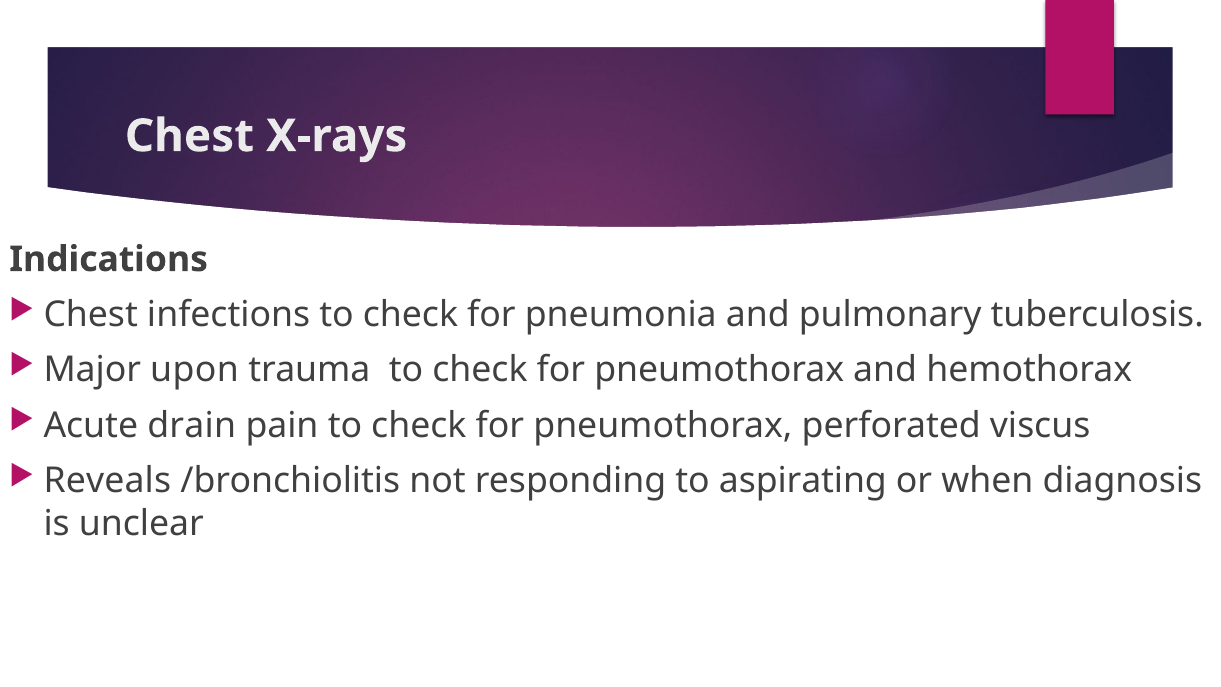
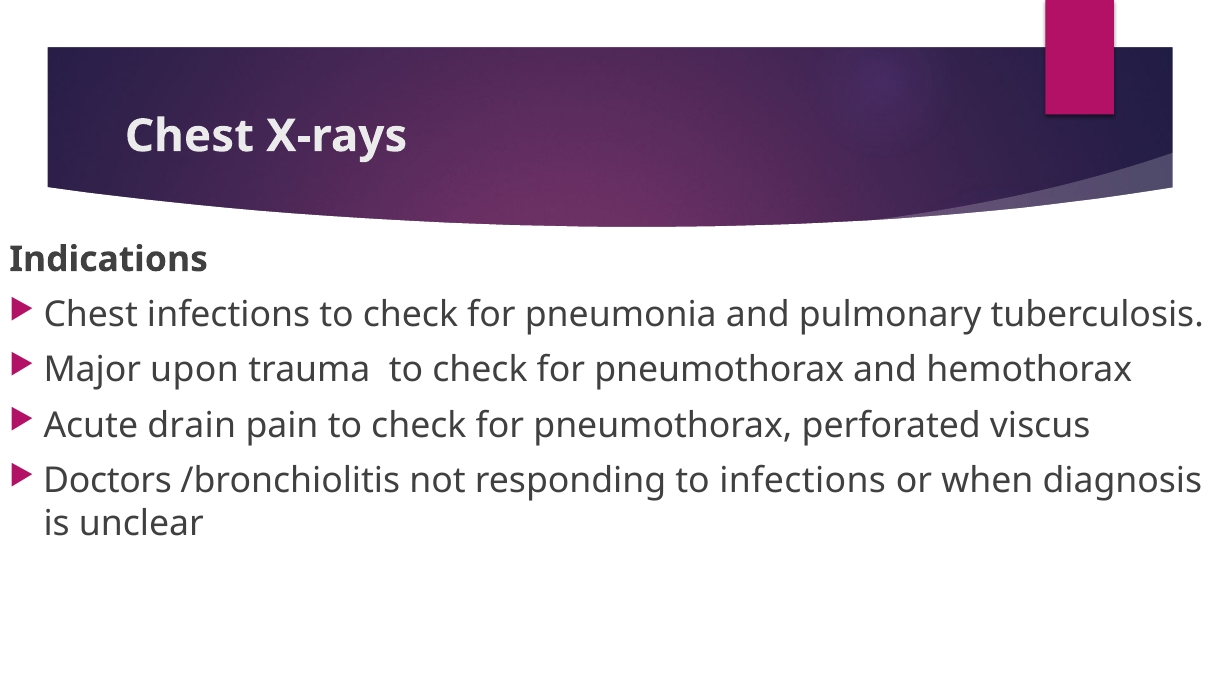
Reveals: Reveals -> Doctors (108, 481)
to aspirating: aspirating -> infections (803, 481)
